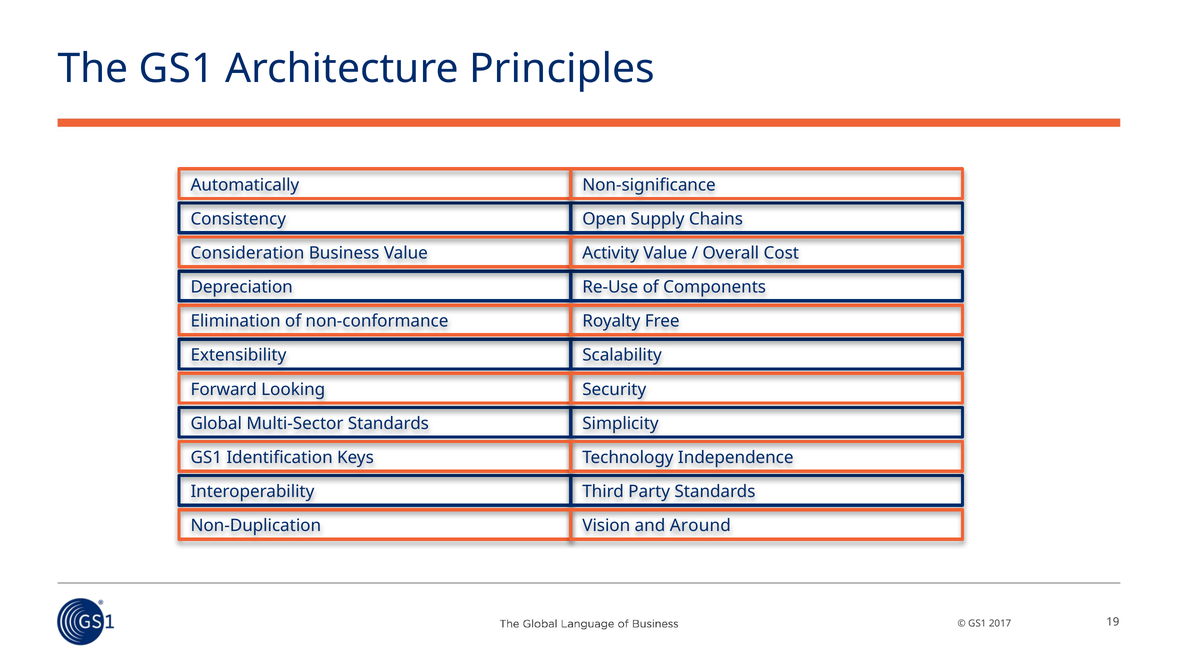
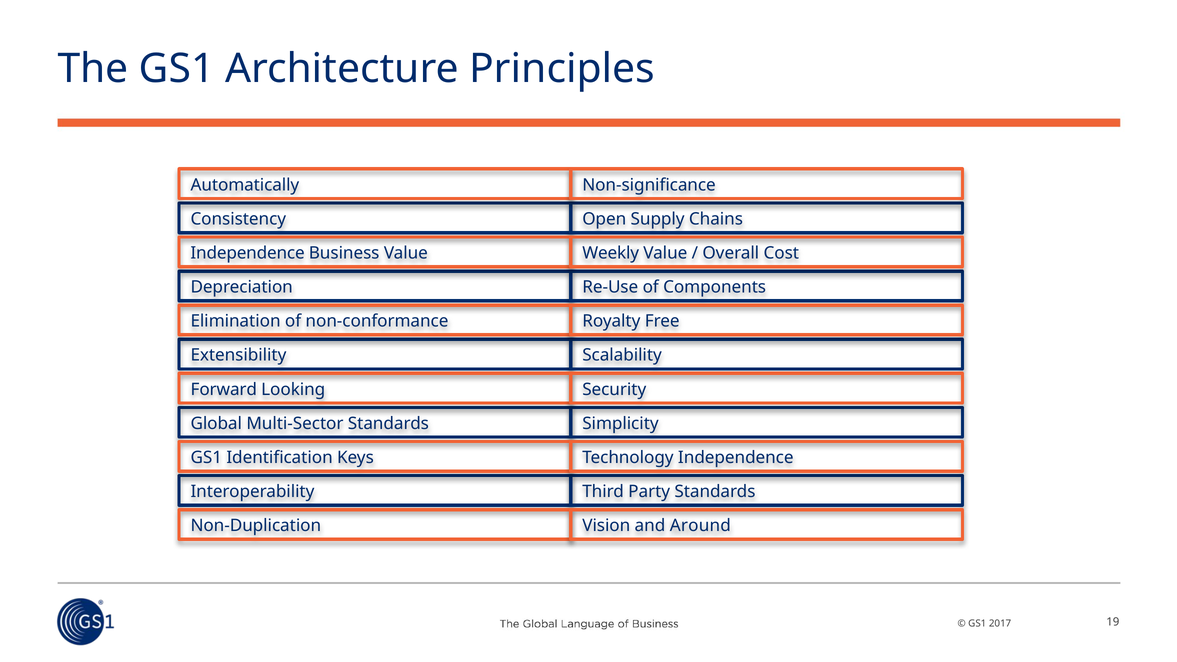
Consideration: Consideration -> Independence (248, 253)
Activity: Activity -> Weekly (611, 253)
